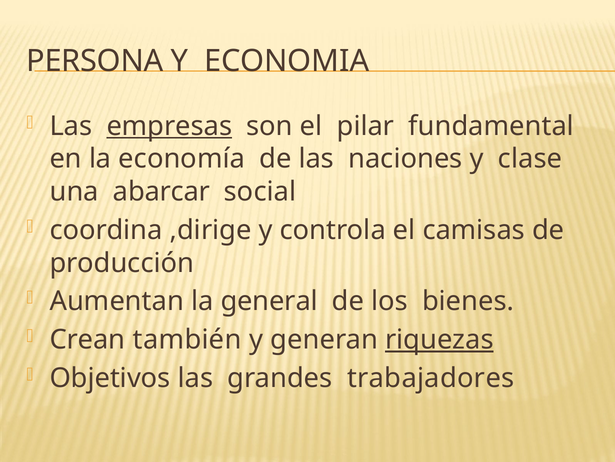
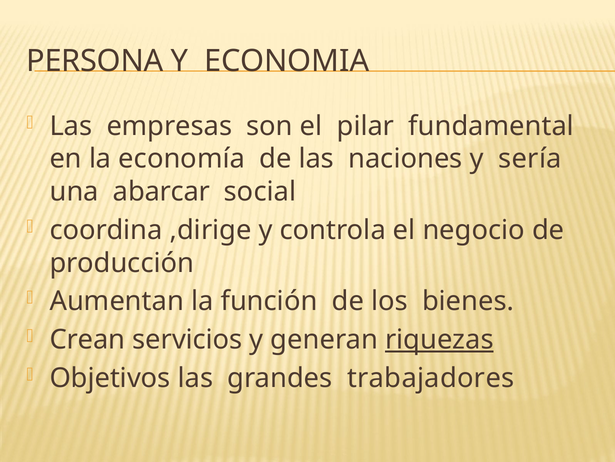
empresas underline: present -> none (169, 126)
clase: clase -> sería (530, 159)
camisas: camisas -> negocio (474, 230)
general: general -> función (269, 301)
también: también -> servicios (187, 339)
